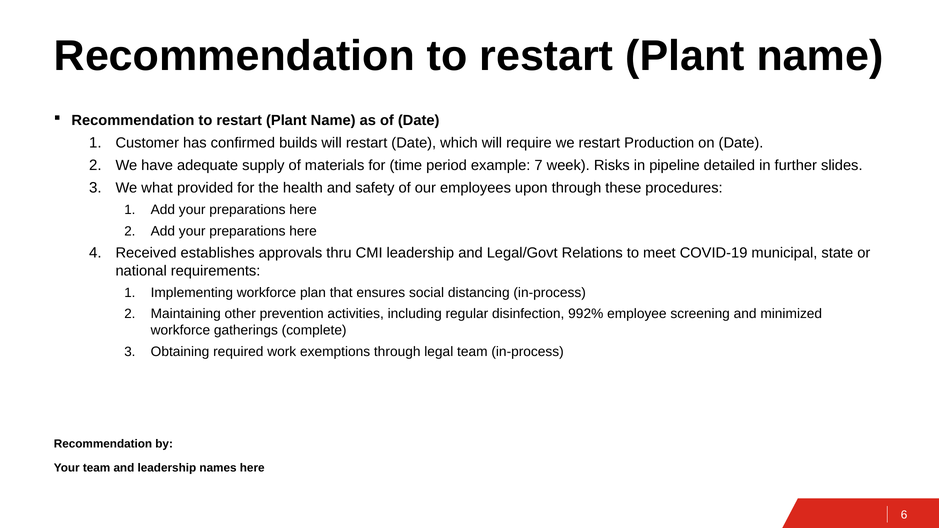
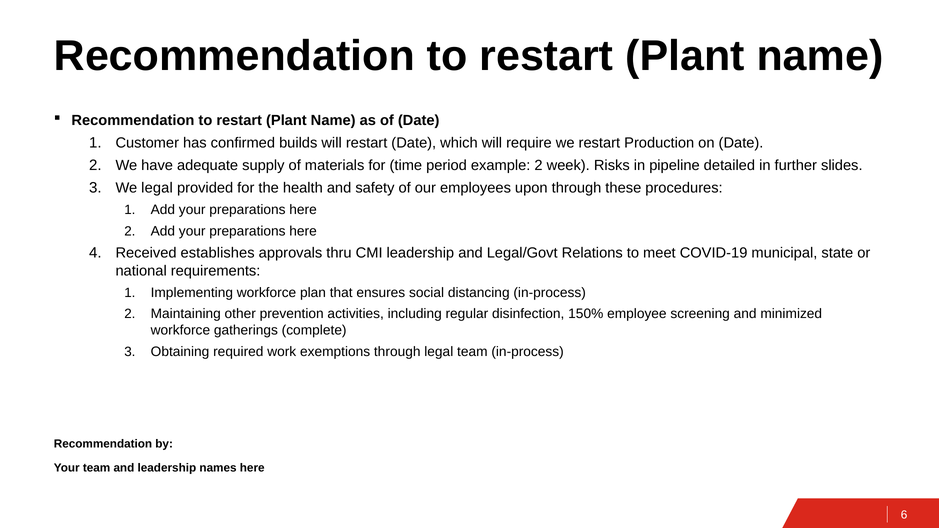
example 7: 7 -> 2 (538, 166)
We what: what -> legal (157, 188)
992%: 992% -> 150% (586, 314)
